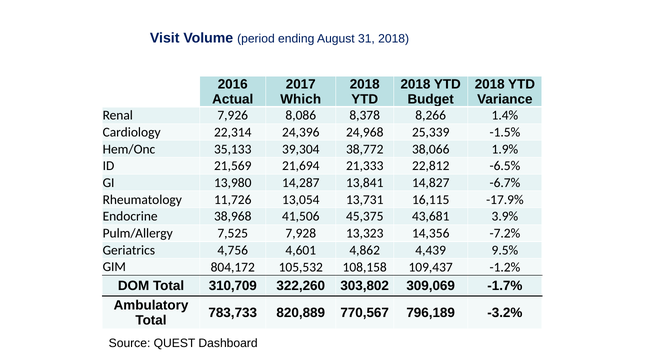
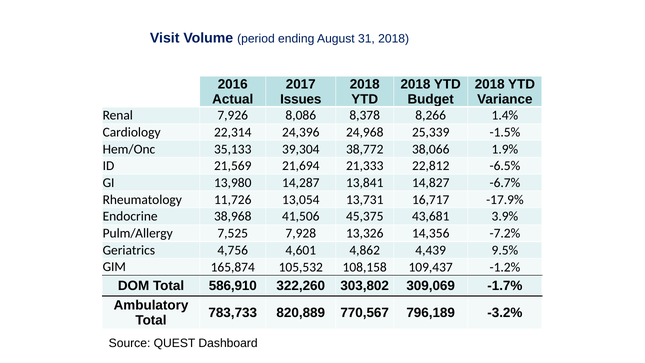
Which: Which -> Issues (301, 99)
16,115: 16,115 -> 16,717 (431, 200)
13,323: 13,323 -> 13,326 (365, 233)
804,172: 804,172 -> 165,874 (233, 267)
310,709: 310,709 -> 586,910 (233, 286)
